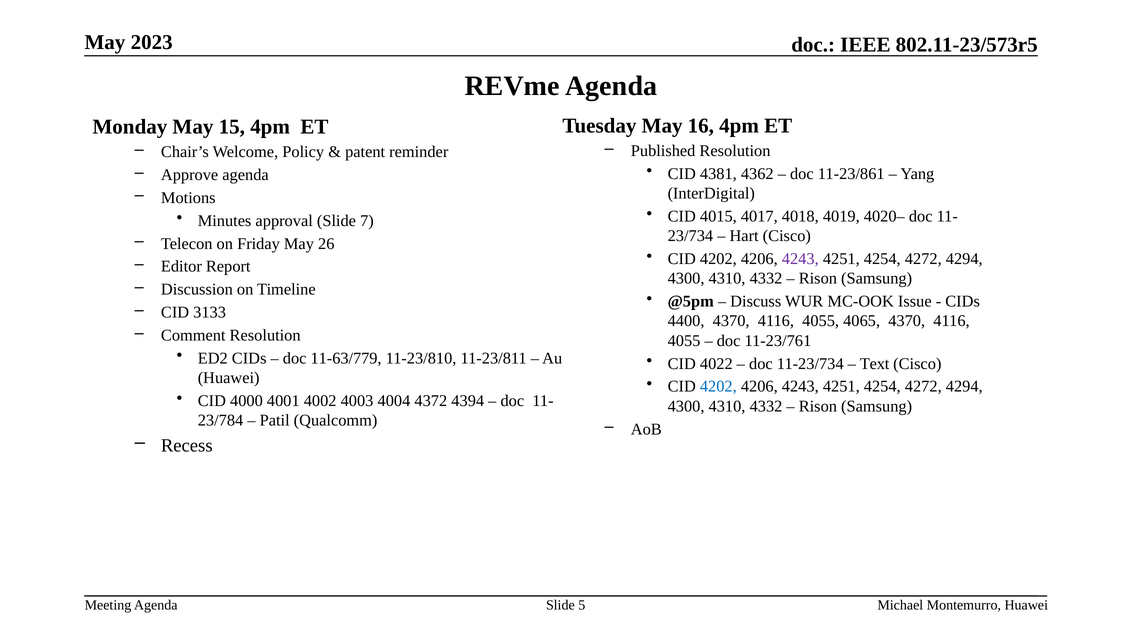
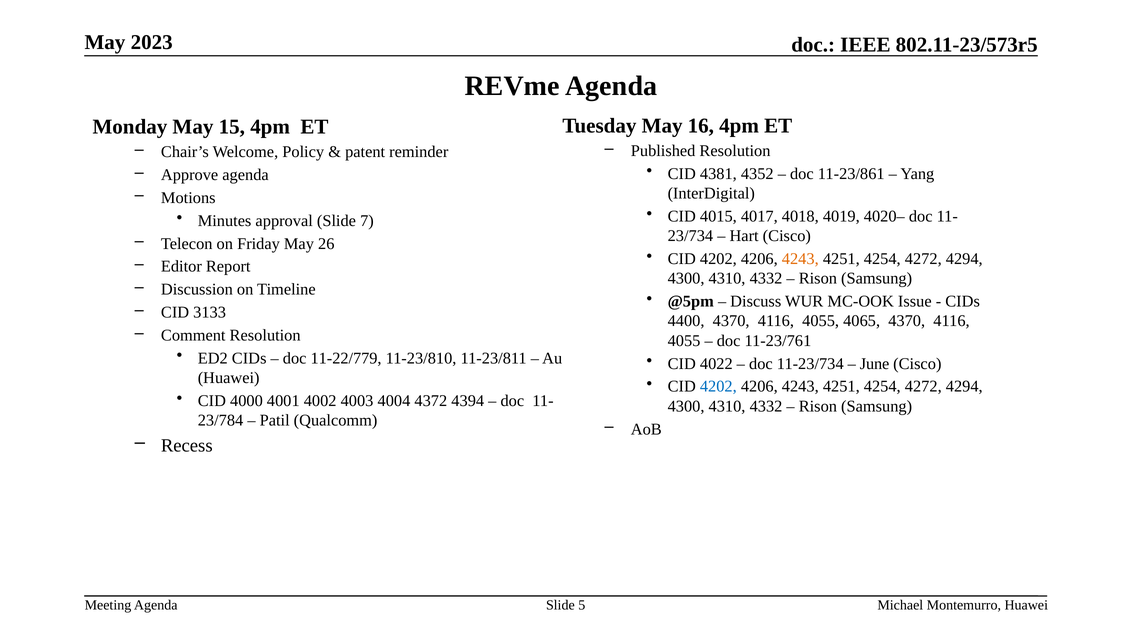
4362: 4362 -> 4352 (757, 174)
4243 colour: purple -> orange (800, 259)
11-63/779: 11-63/779 -> 11-22/779 (346, 358)
Text: Text -> June (875, 364)
